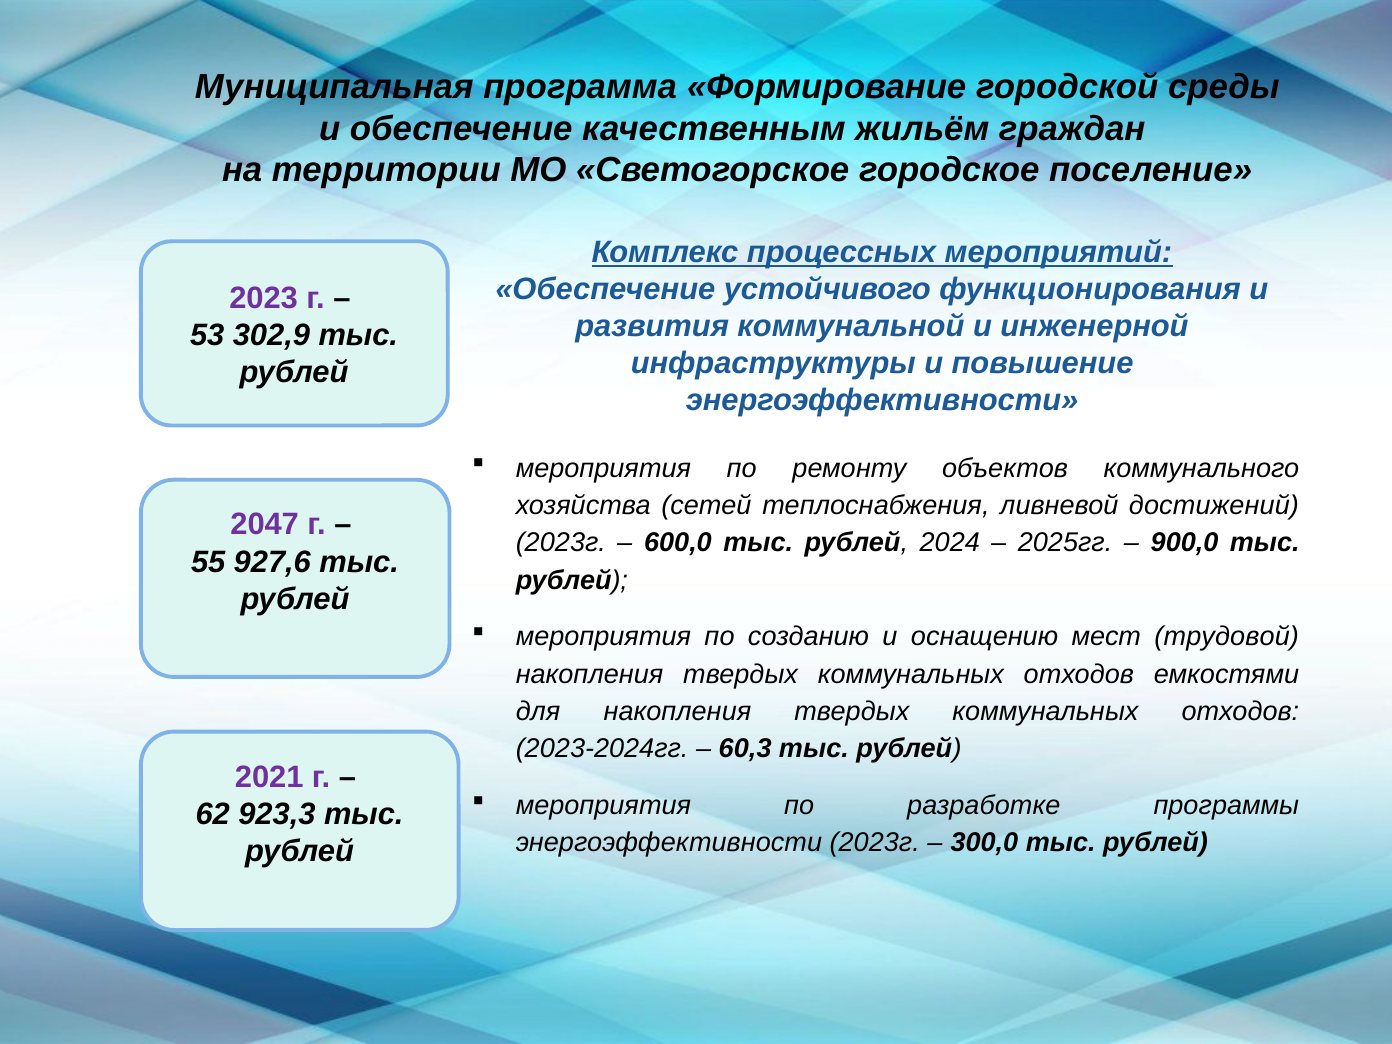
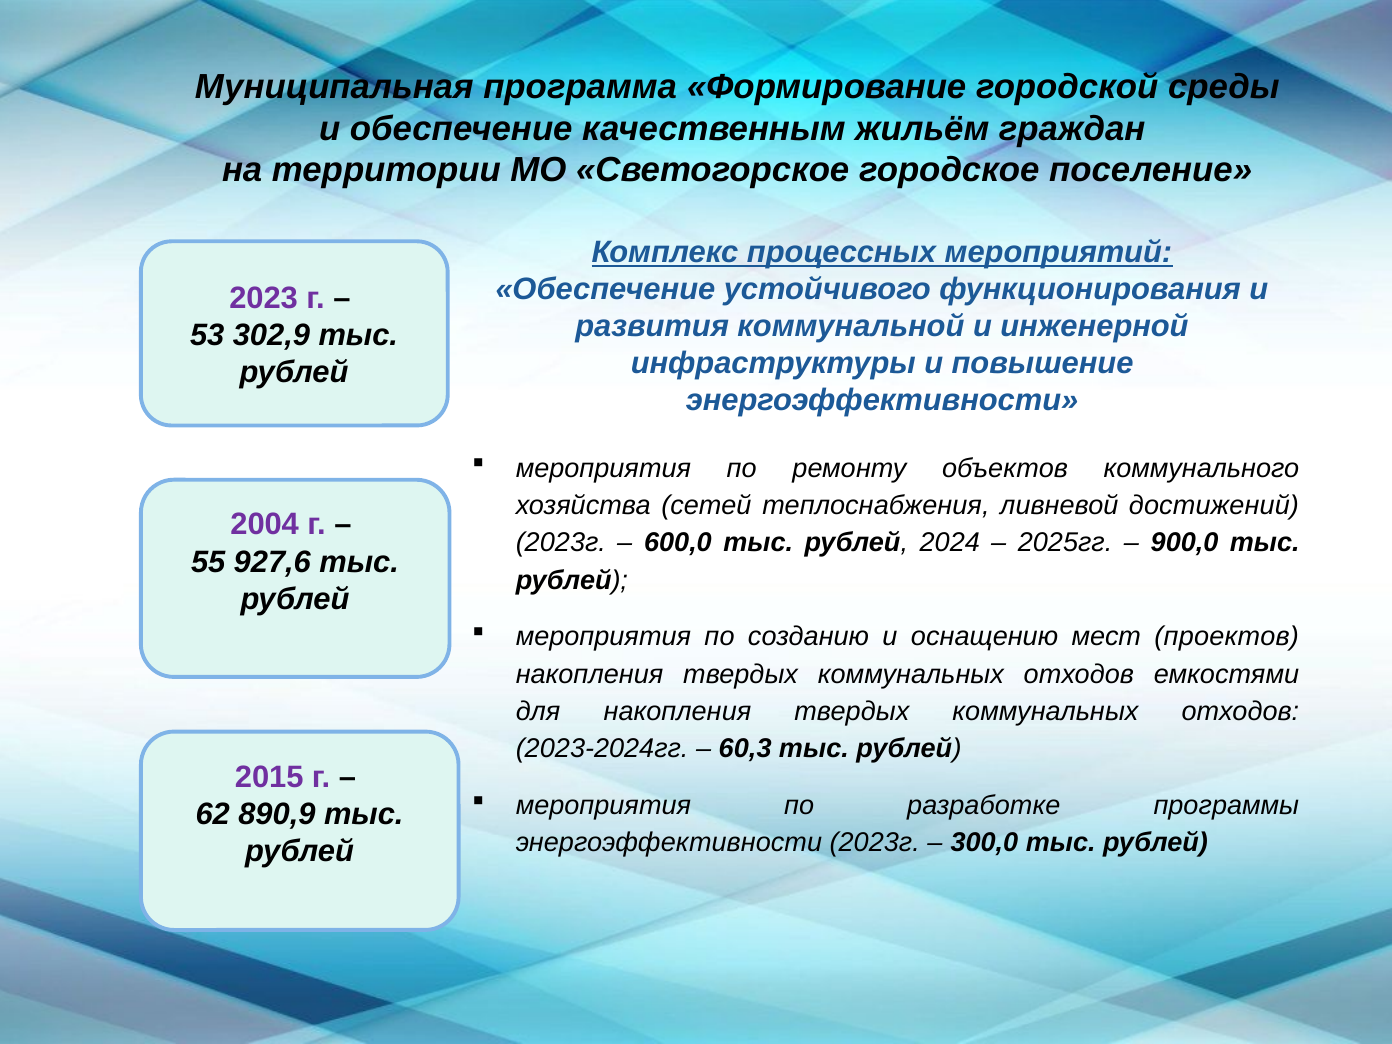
2047: 2047 -> 2004 (265, 525)
трудовой: трудовой -> проектов (1227, 637)
2021: 2021 -> 2015 (269, 777)
923,3: 923,3 -> 890,9 (277, 814)
